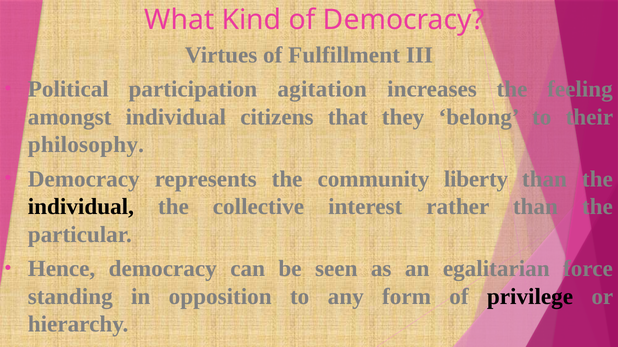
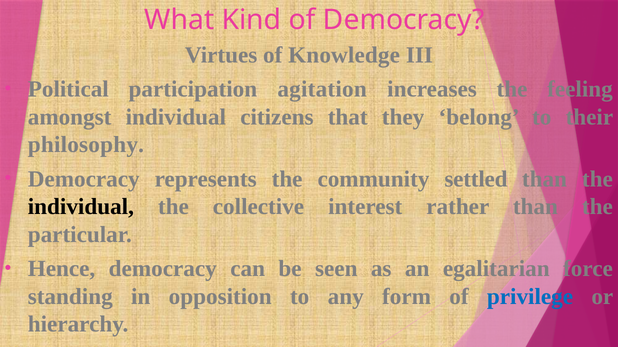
Fulfillment: Fulfillment -> Knowledge (344, 55)
liberty: liberty -> settled (476, 179)
privilege colour: black -> blue (530, 297)
